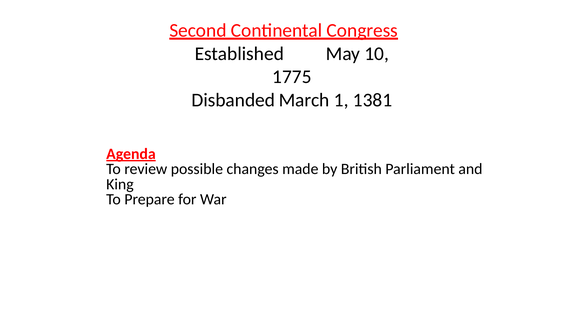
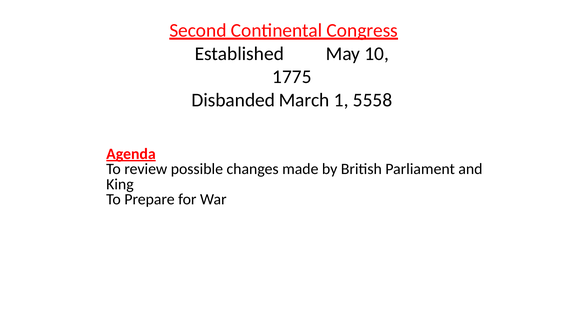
1381: 1381 -> 5558 (373, 100)
